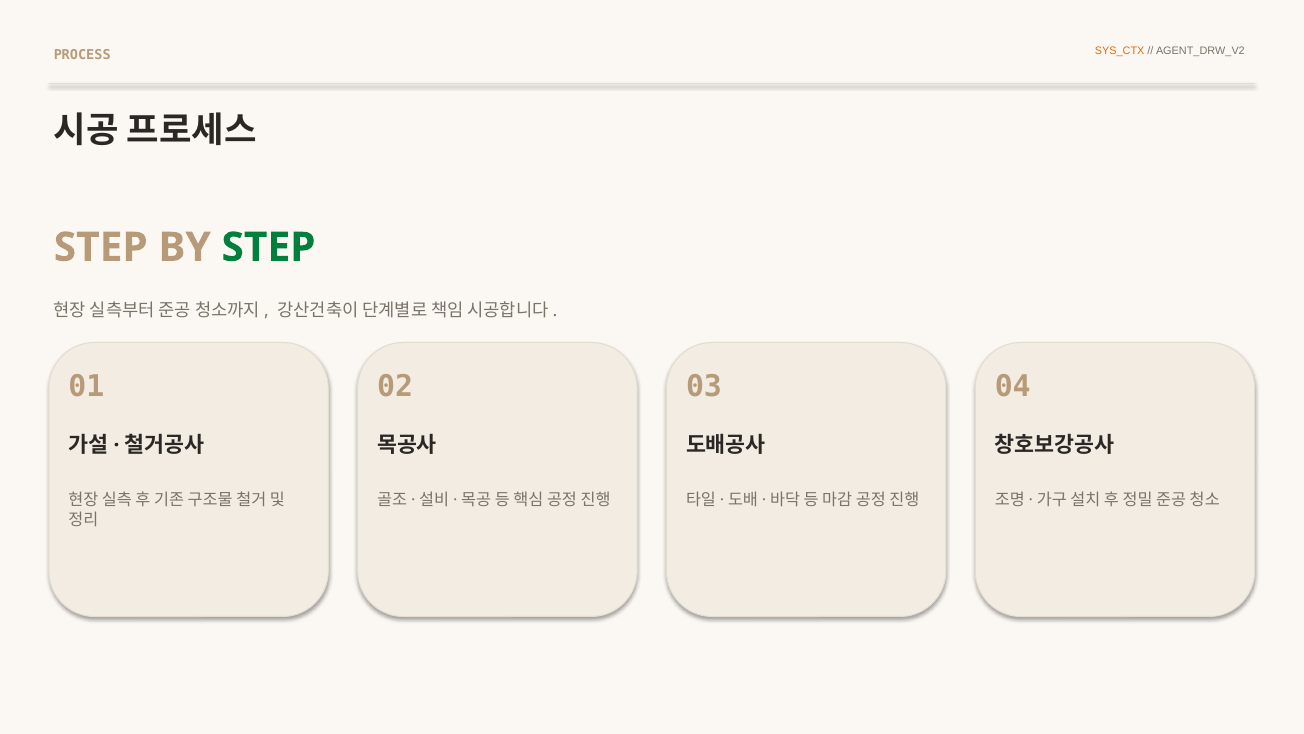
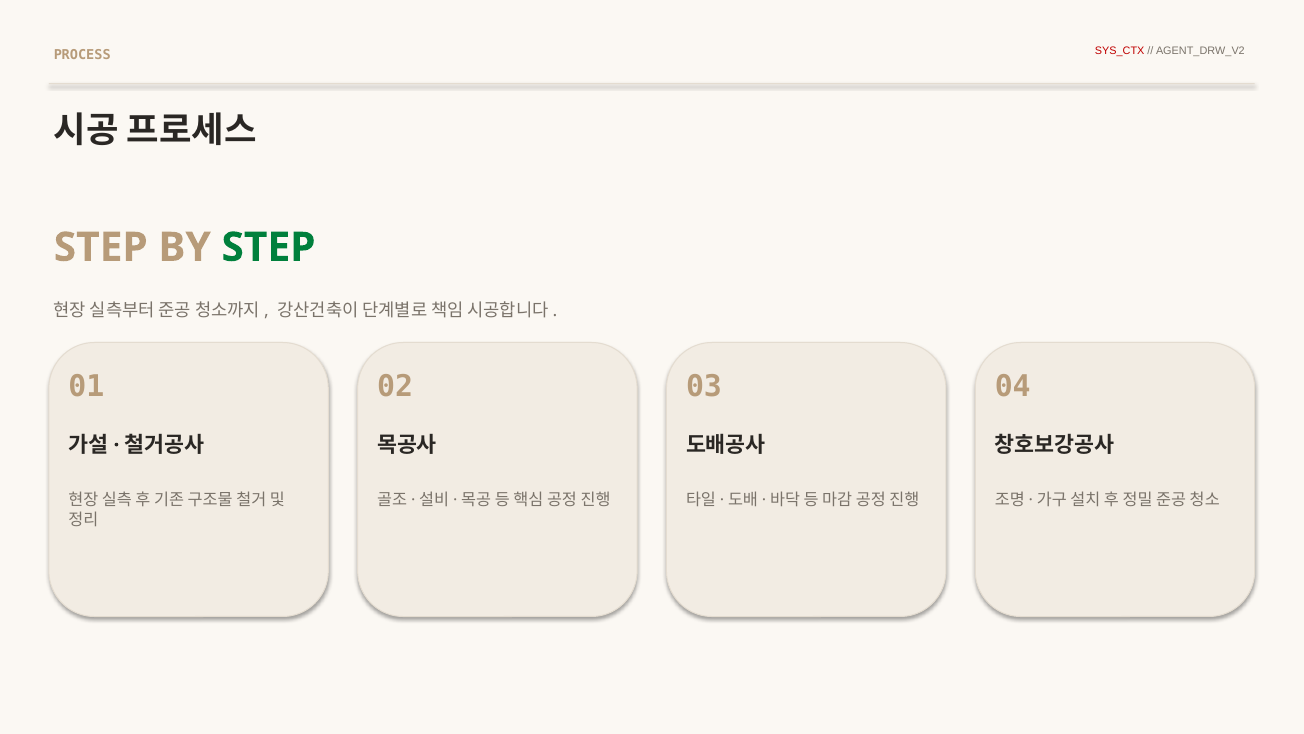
SYS_CTX colour: orange -> red (1120, 51)
